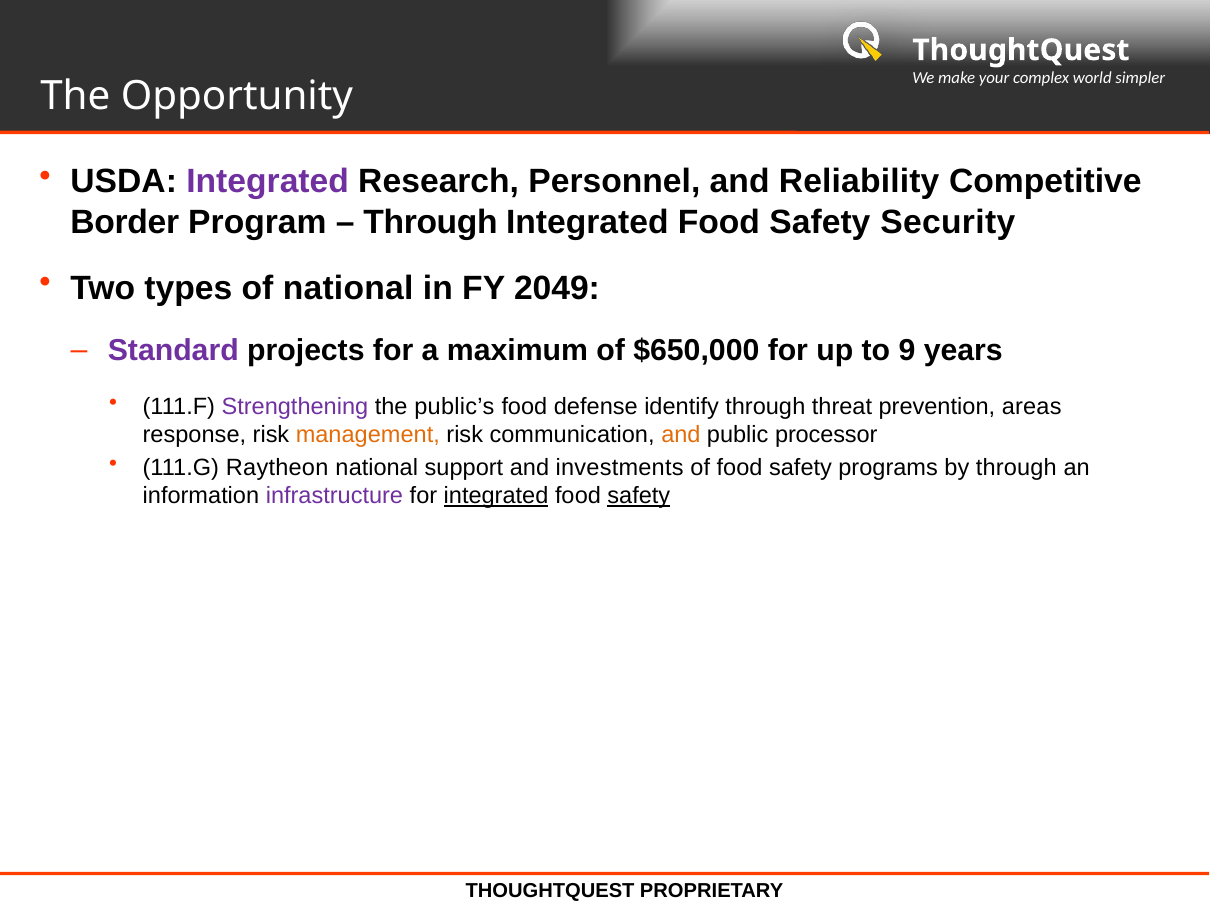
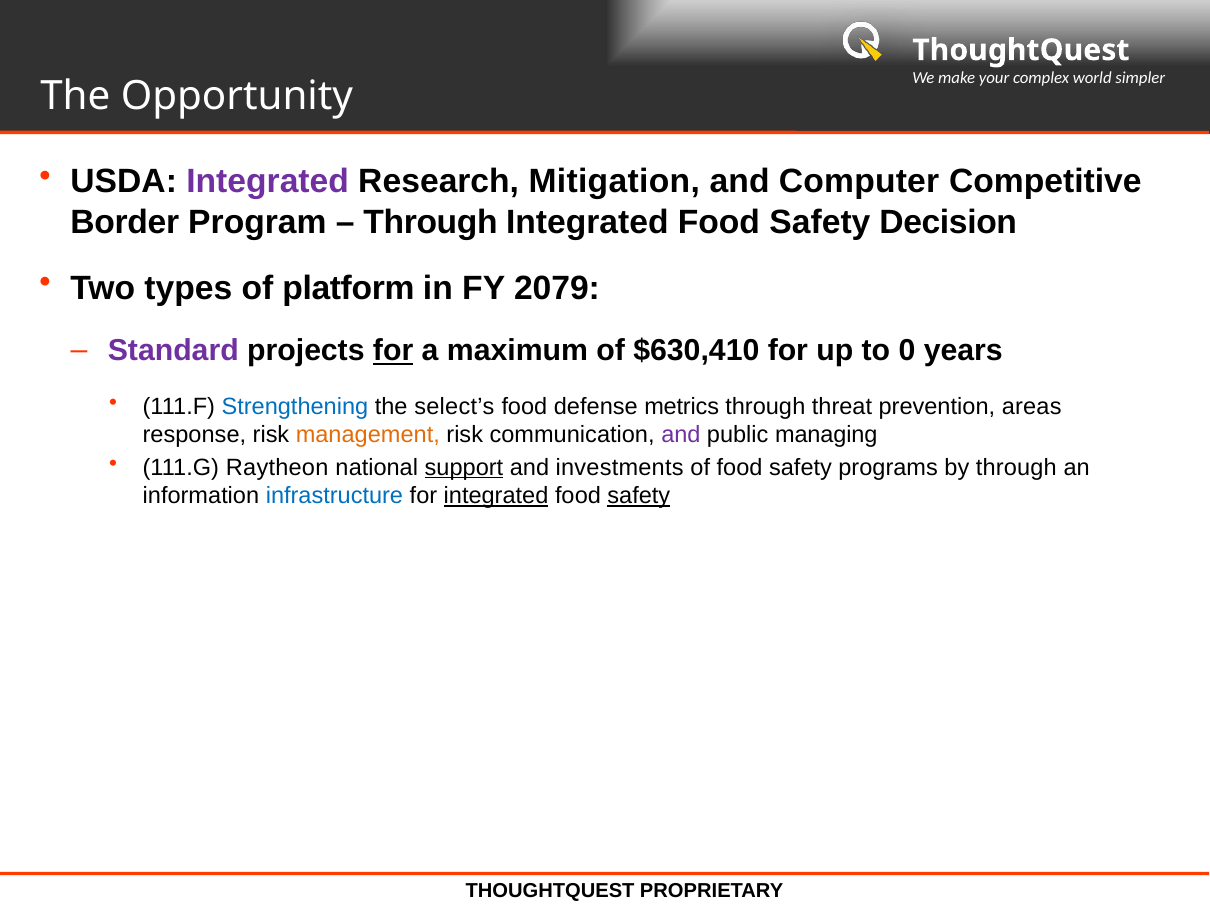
Personnel: Personnel -> Mitigation (614, 182)
Reliability: Reliability -> Computer (859, 182)
Security: Security -> Decision (948, 222)
of national: national -> platform (348, 288)
2049: 2049 -> 2079 (557, 288)
for underline: none -> present (393, 351)
$650,000: $650,000 -> $630,410 (696, 351)
9: 9 -> 0 (907, 351)
Strengthening colour: purple -> blue (295, 406)
public’s: public’s -> select’s (454, 406)
identify: identify -> metrics (682, 406)
and colour: orange -> purple (681, 434)
processor: processor -> managing (826, 434)
support underline: none -> present (464, 467)
infrastructure colour: purple -> blue (334, 495)
